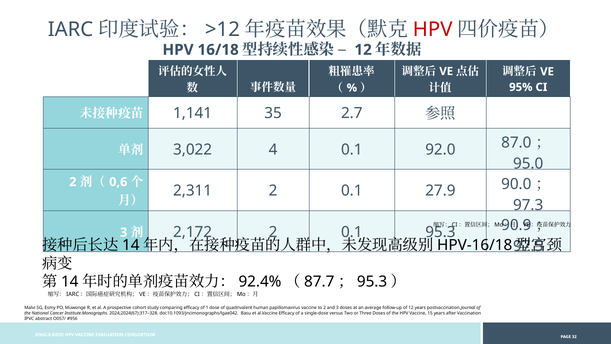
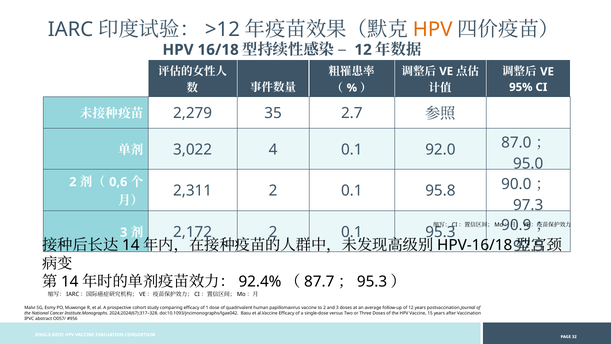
HPV colour: red -> orange (433, 29)
1,141: 1,141 -> 2,279 (193, 113)
27.9: 27.9 -> 95.8 (440, 191)
